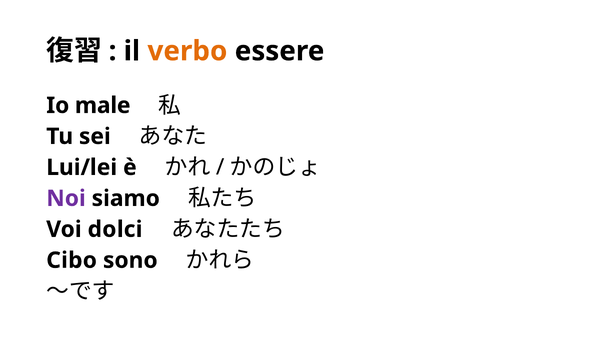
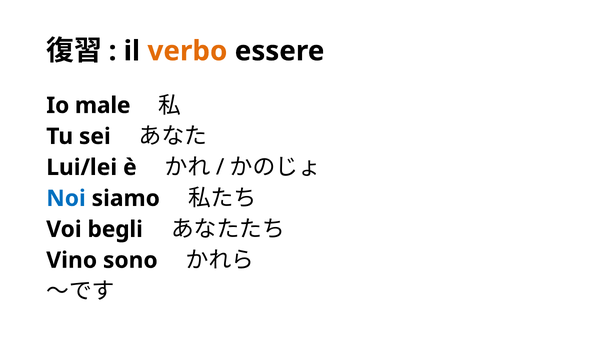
Noi colour: purple -> blue (66, 198)
dolci: dolci -> begli (115, 229)
Cibo: Cibo -> Vino (72, 260)
